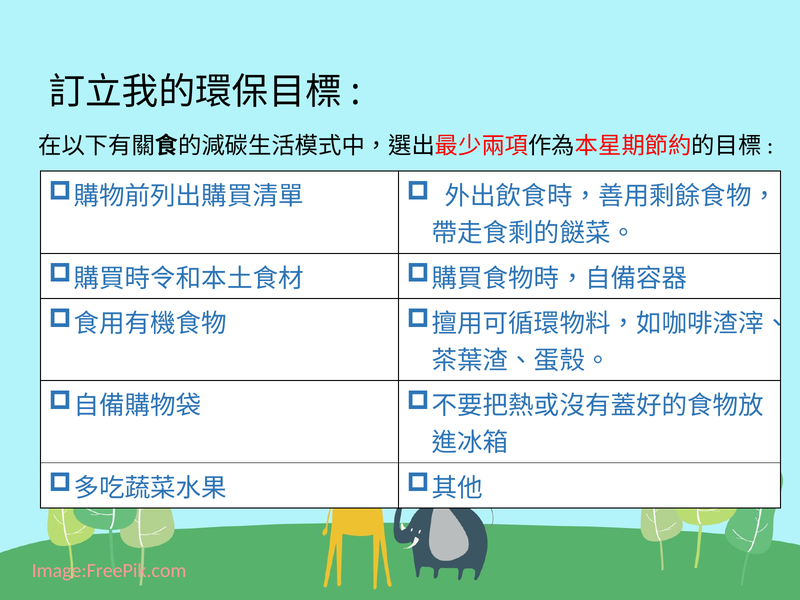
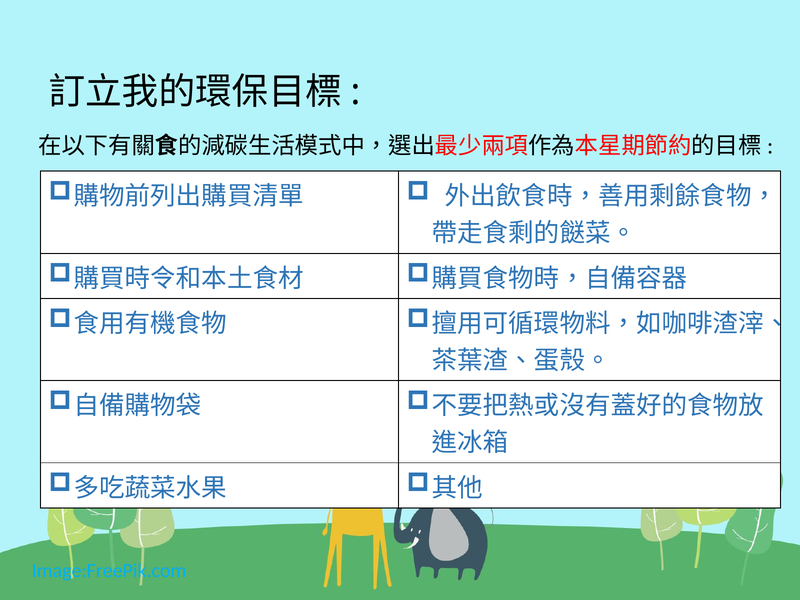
Image:FreePik.com colour: pink -> light blue (109, 571)
